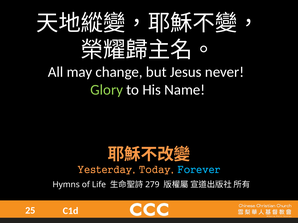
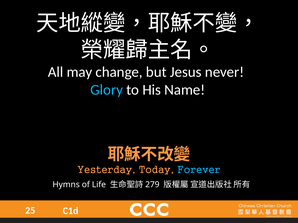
Glory colour: light green -> light blue (107, 90)
